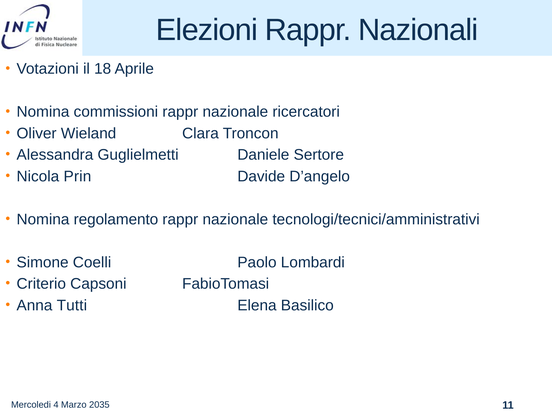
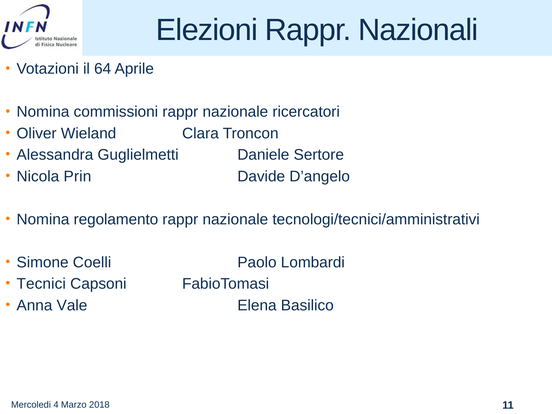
18: 18 -> 64 (103, 69)
Criterio: Criterio -> Tecnici (41, 284)
Tutti: Tutti -> Vale (72, 305)
2035: 2035 -> 2018 (99, 405)
